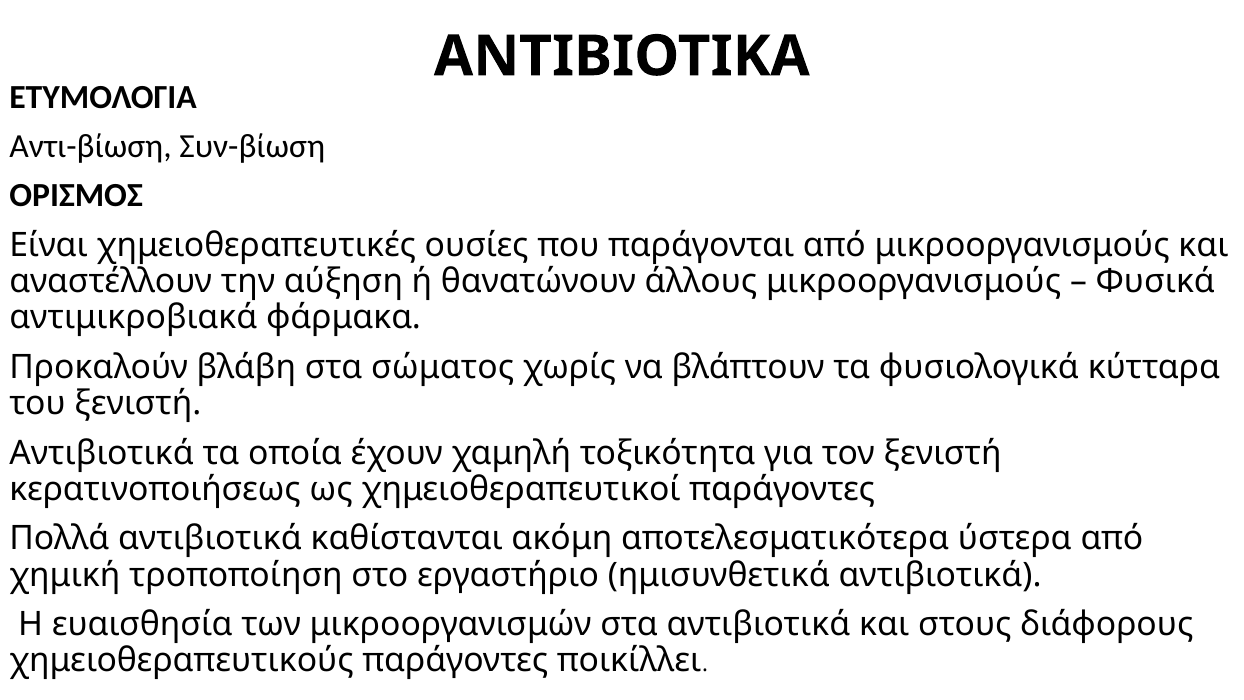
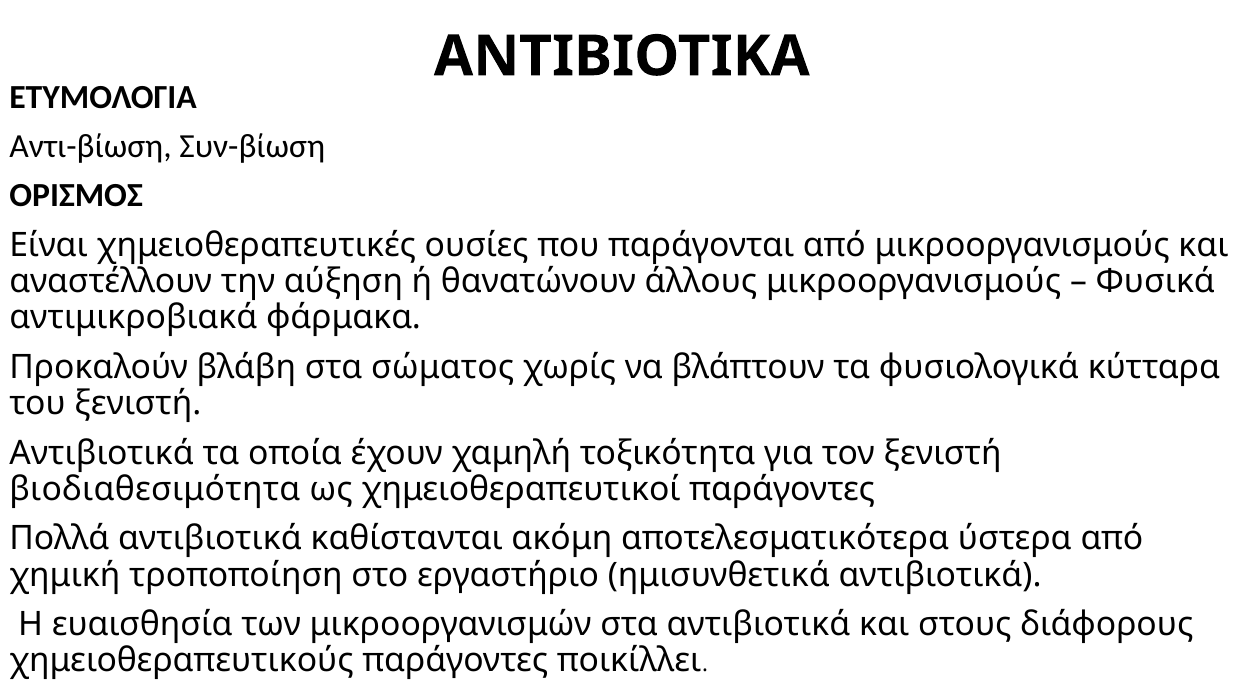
κερατινοποιήσεως: κερατινοποιήσεως -> βιοδιαθεσιμότητα (155, 489)
